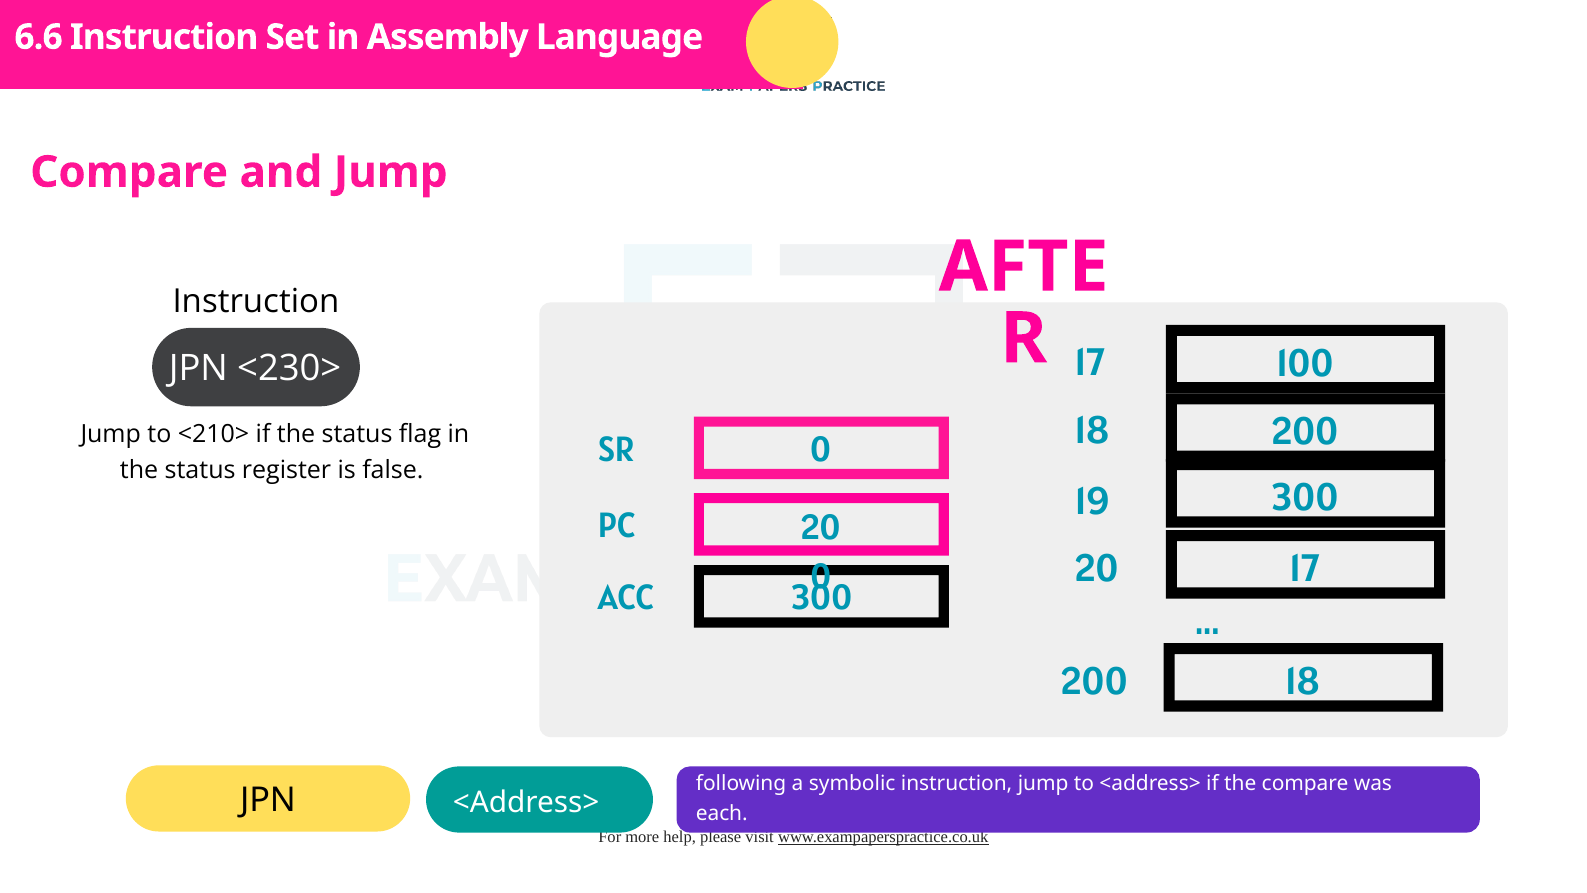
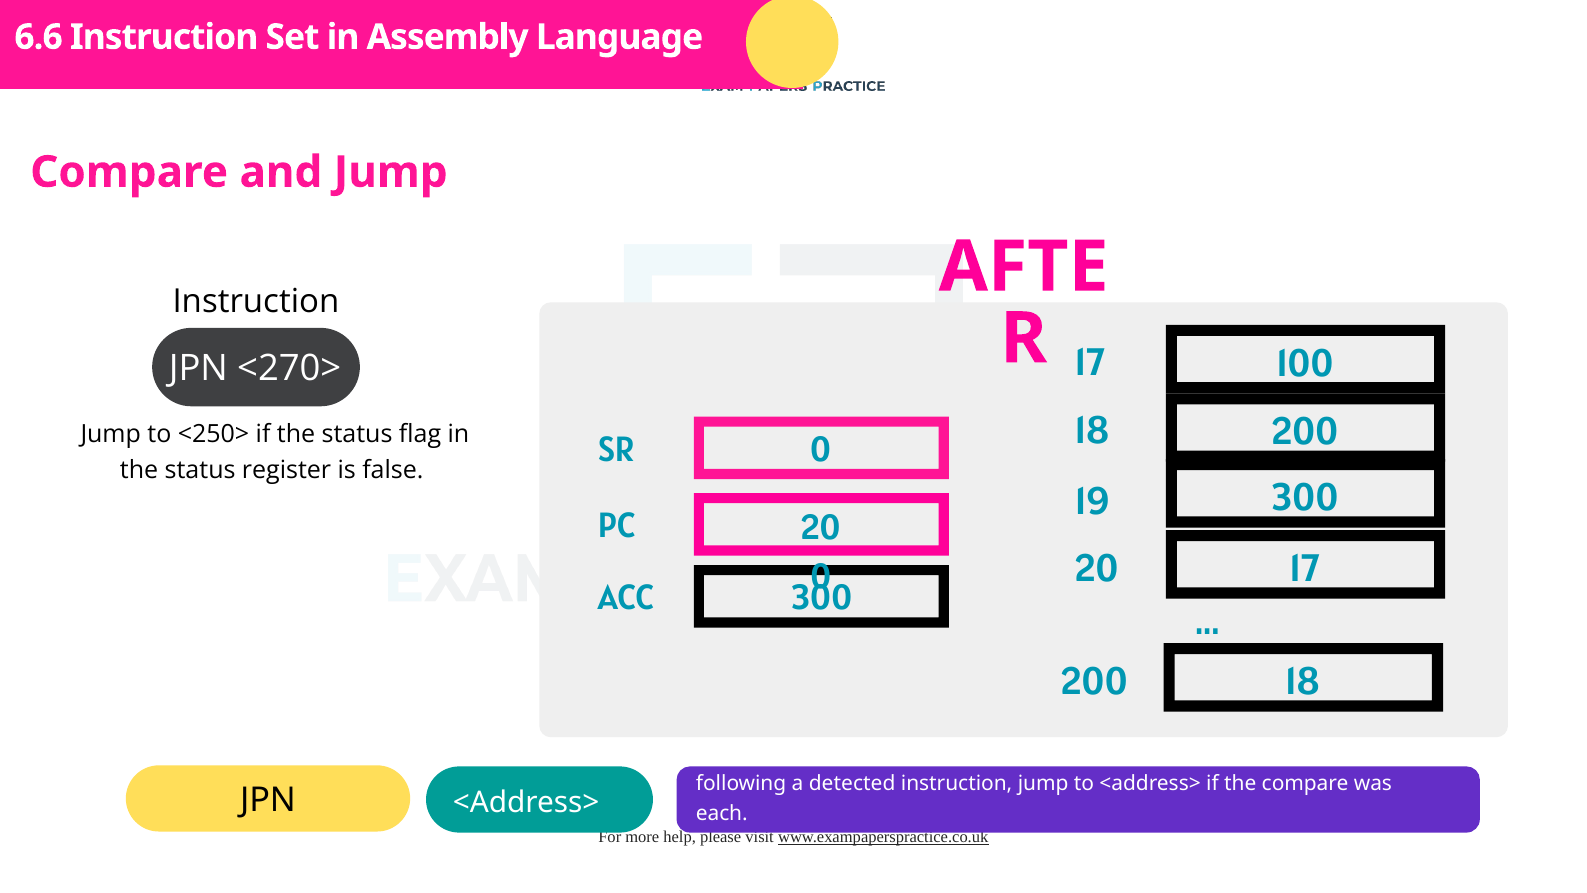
<230>: <230> -> <270> (289, 368)
<210>: <210> -> <250> (214, 435)
symbolic: symbolic -> detected (852, 784)
